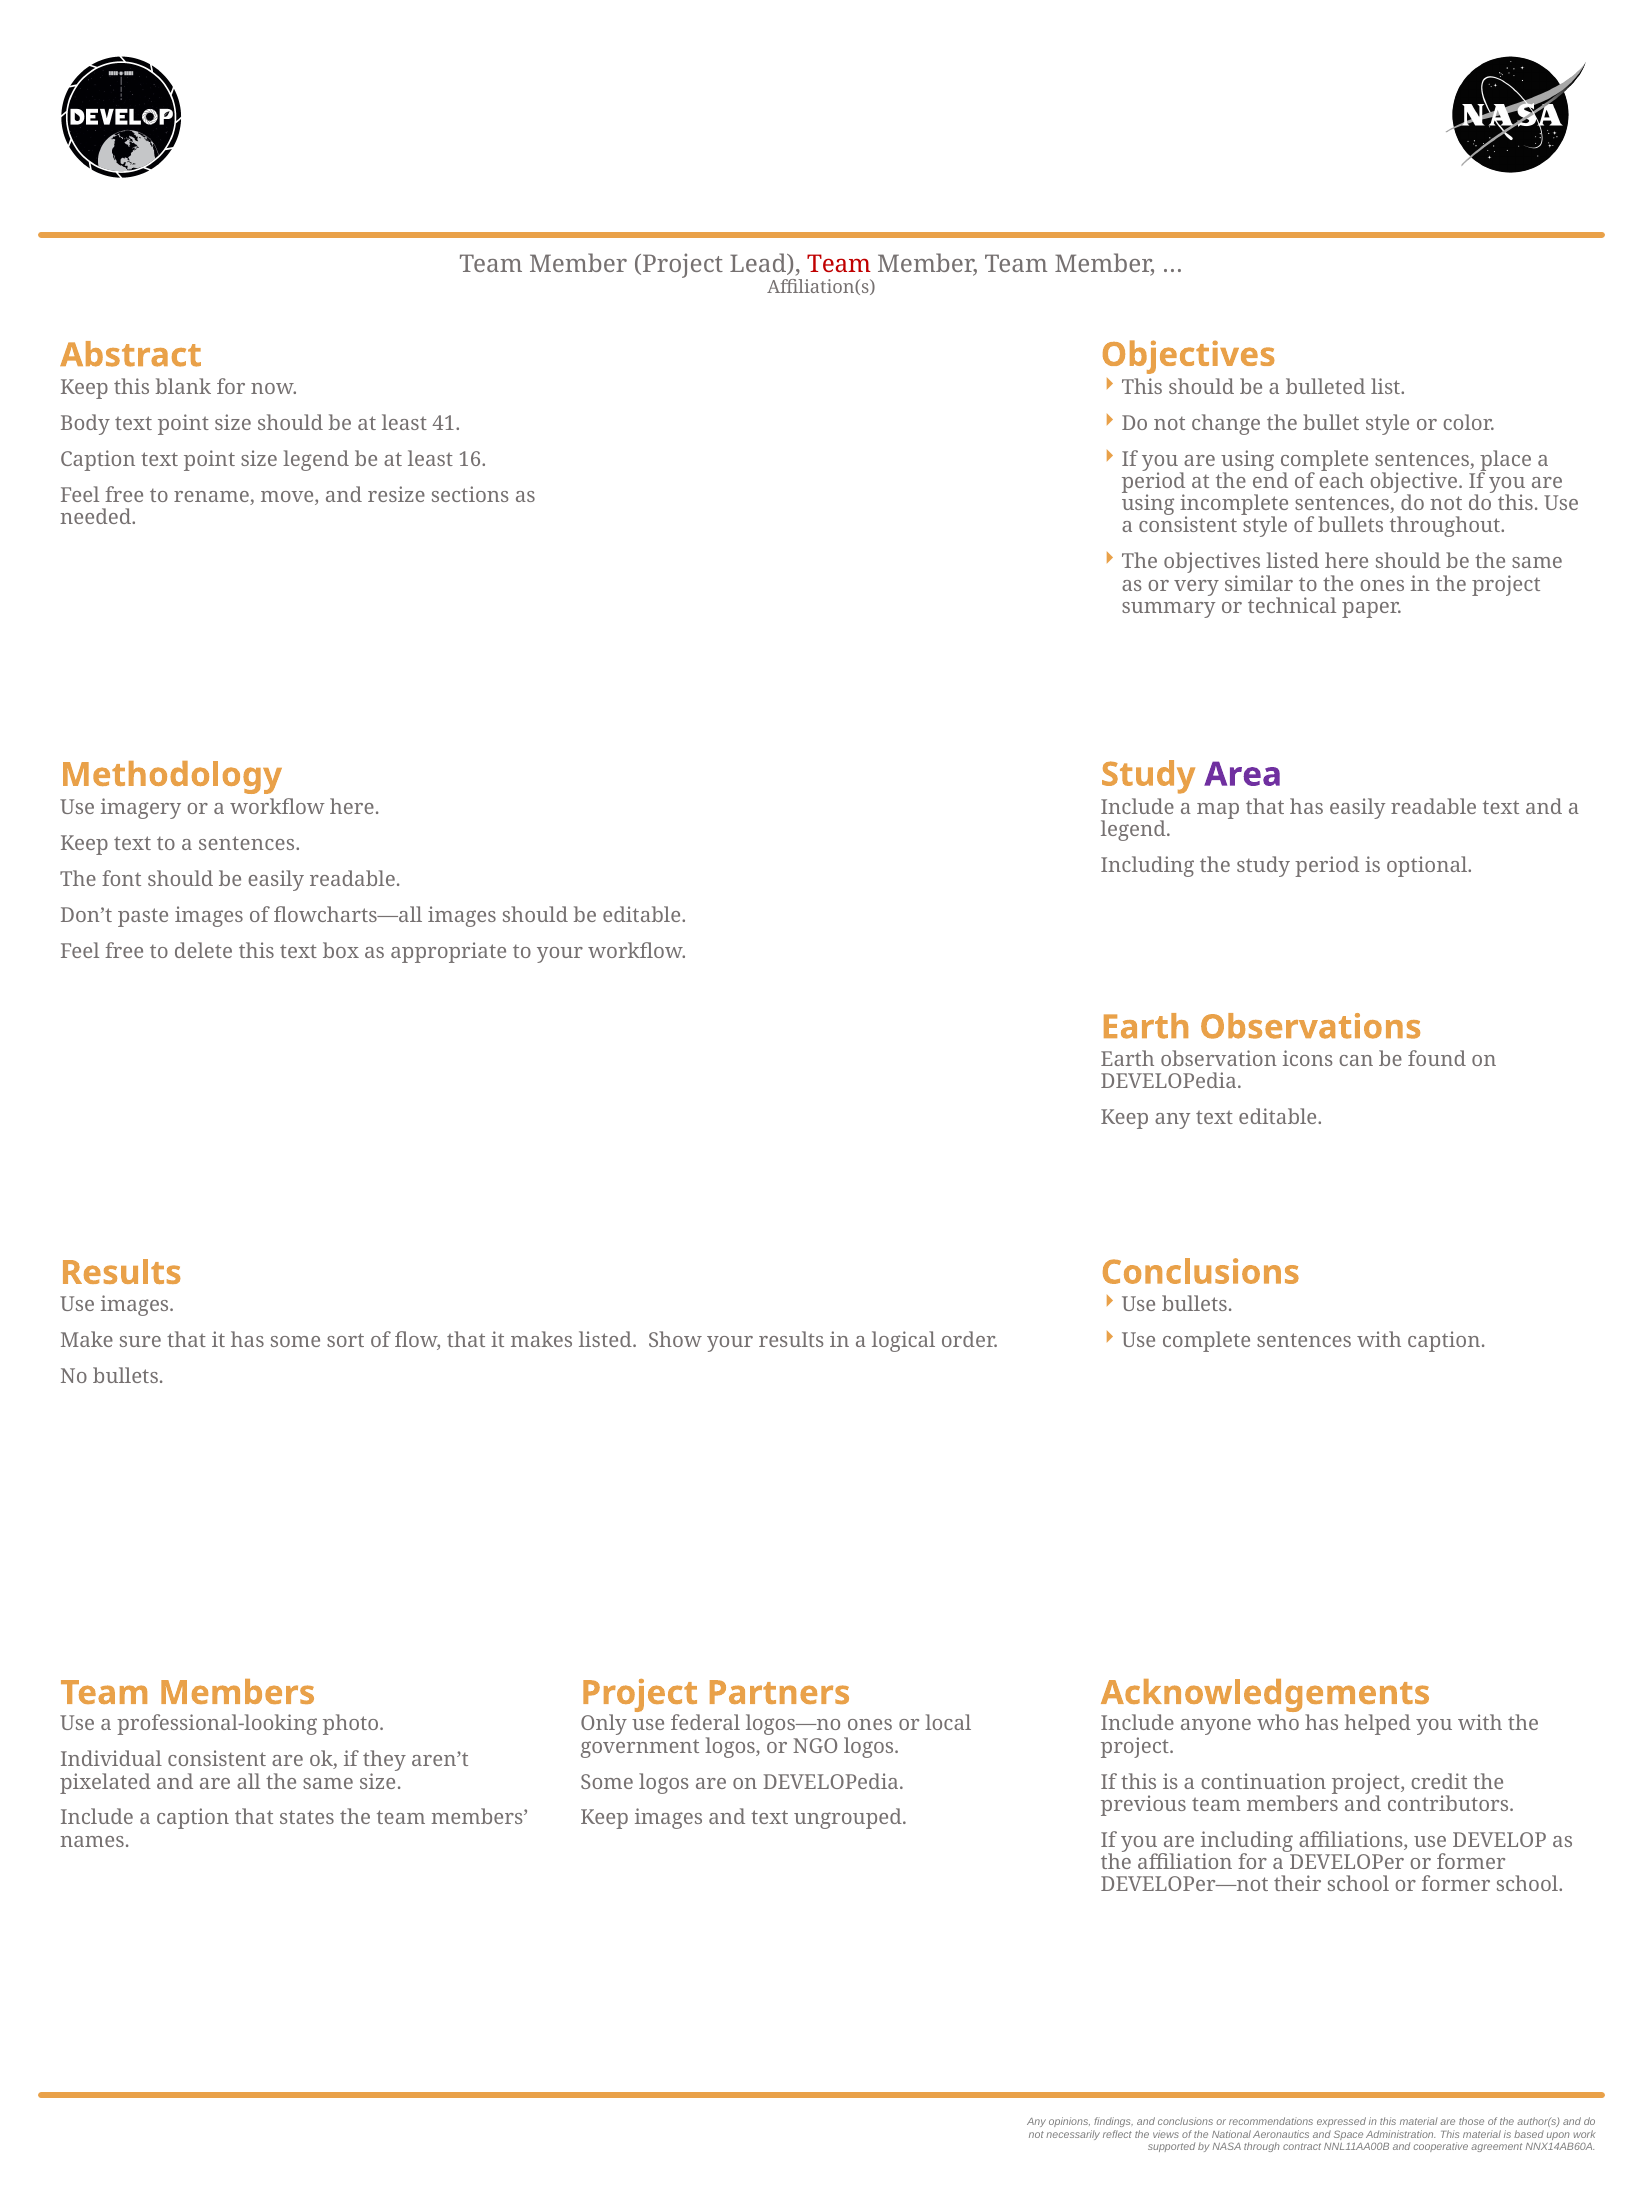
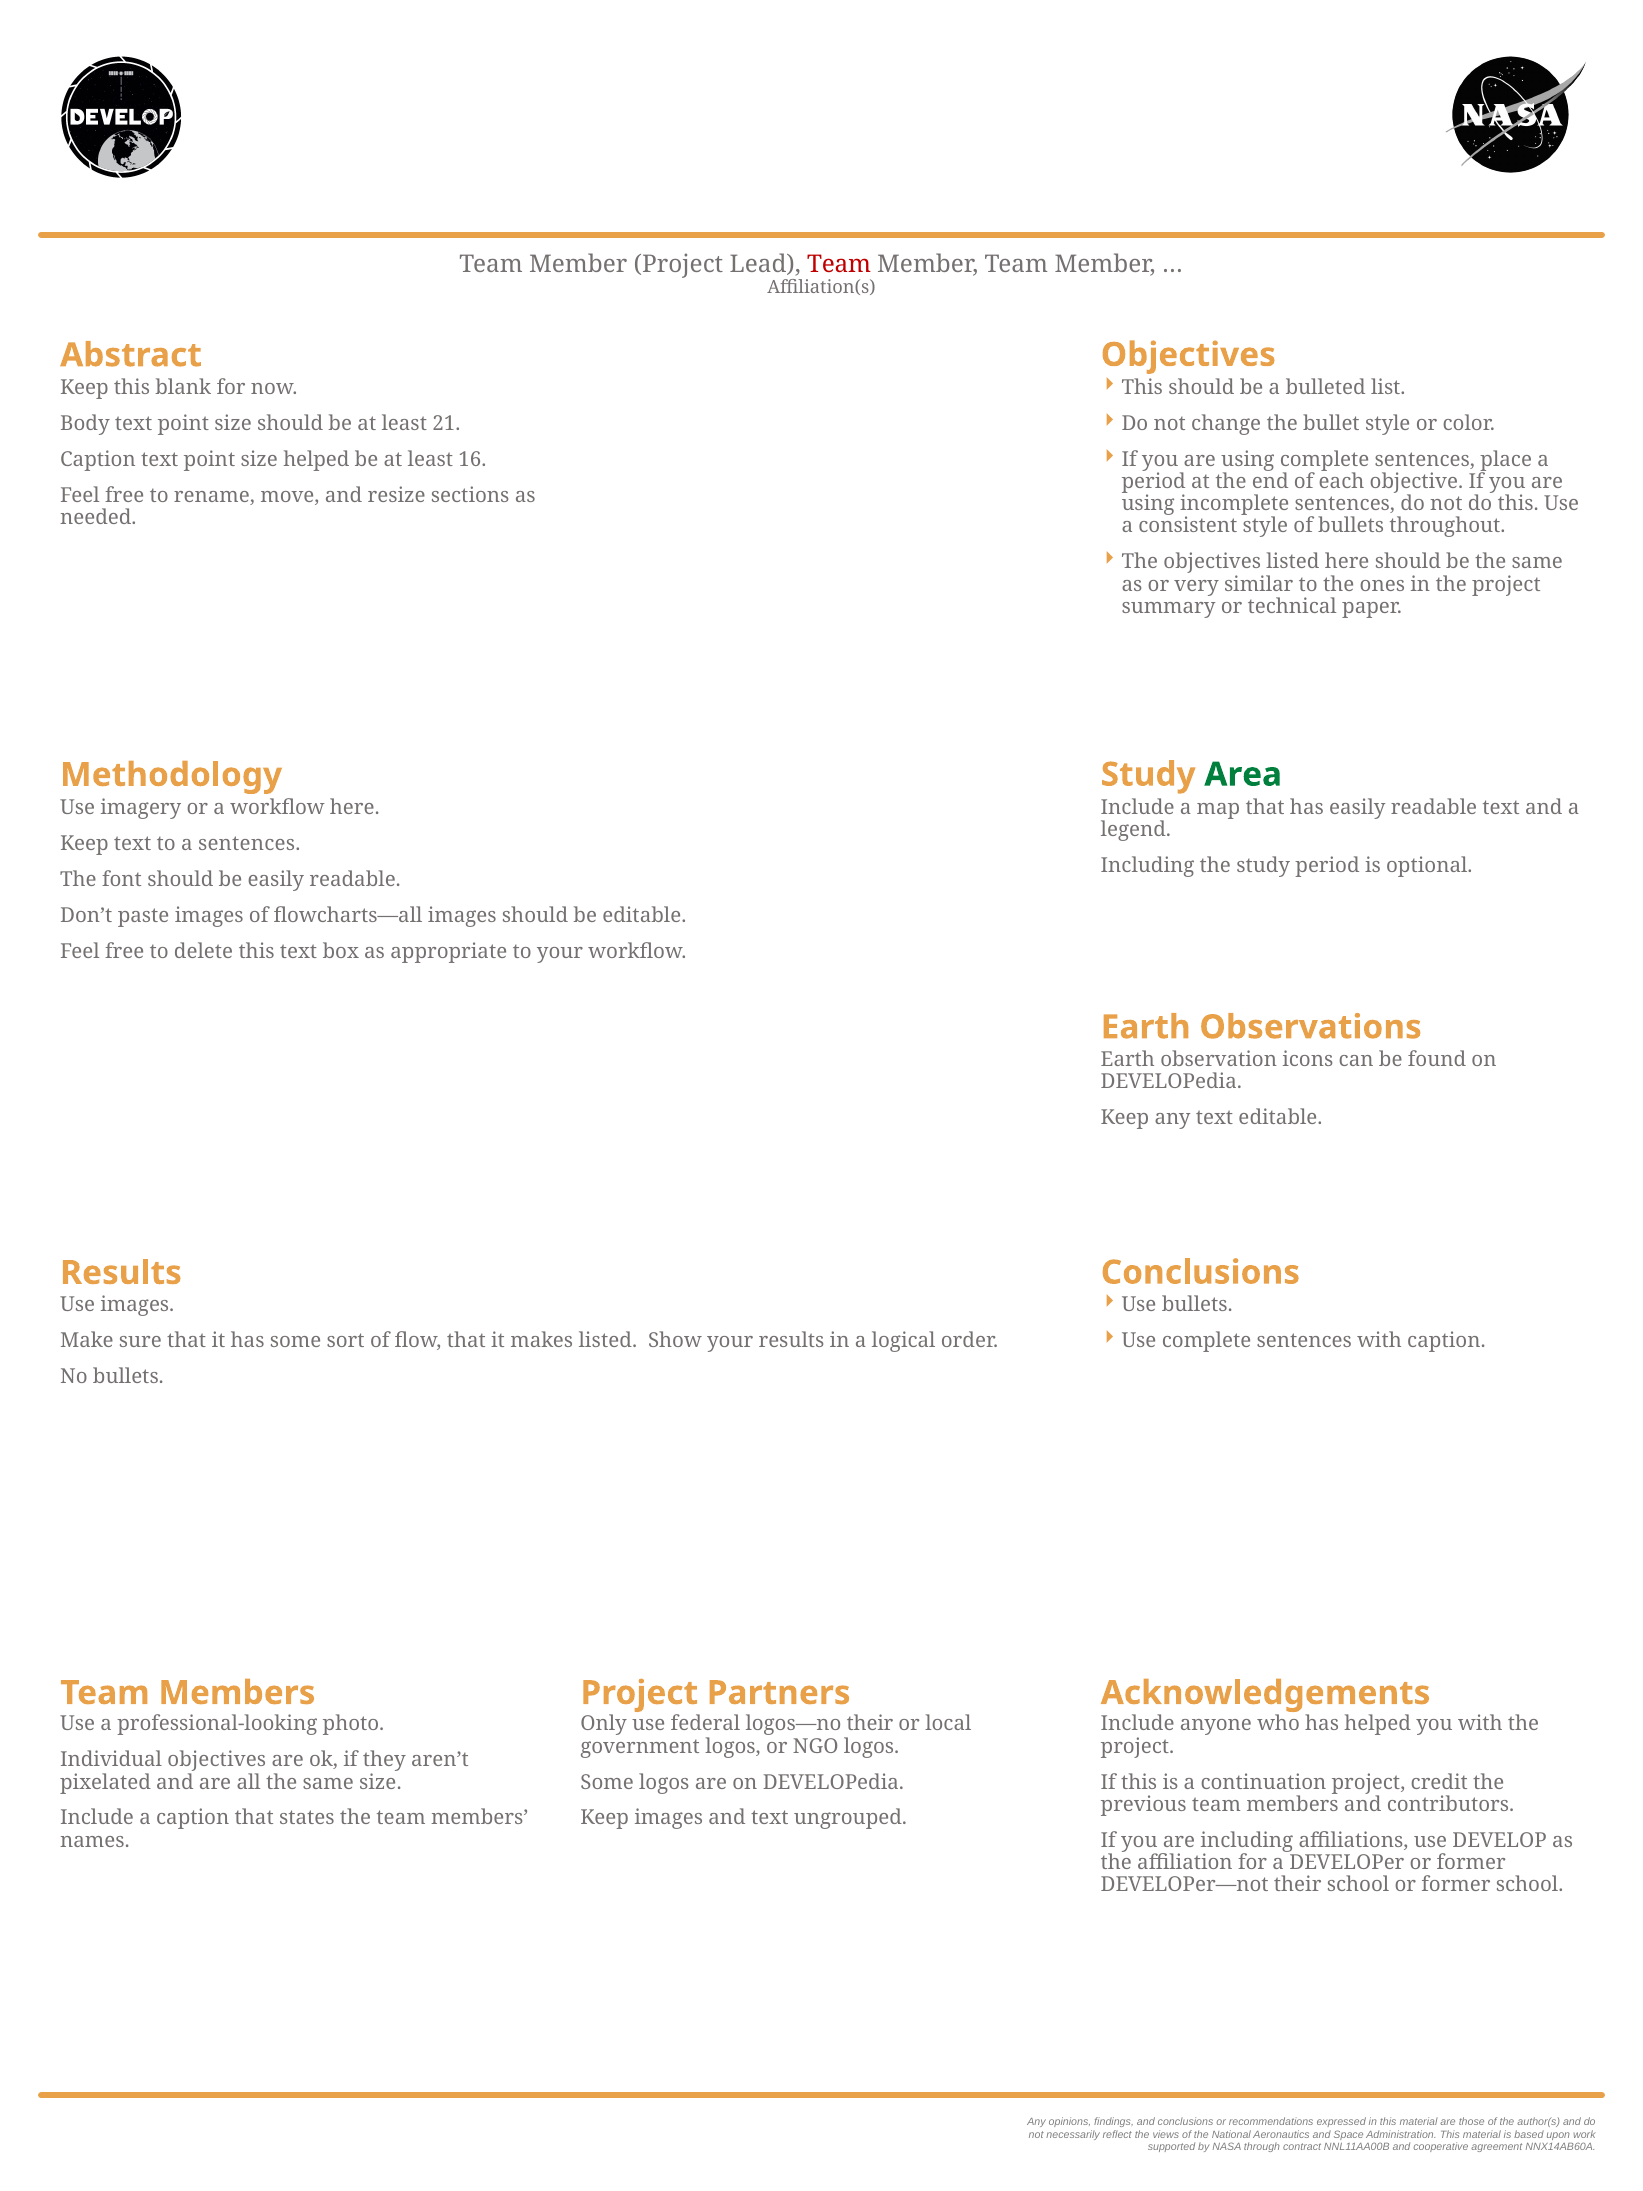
41: 41 -> 21 (446, 424)
size legend: legend -> helped (316, 459)
Area colour: purple -> green (1243, 774)
logos—no ones: ones -> their (870, 1724)
Individual consistent: consistent -> objectives (217, 1760)
